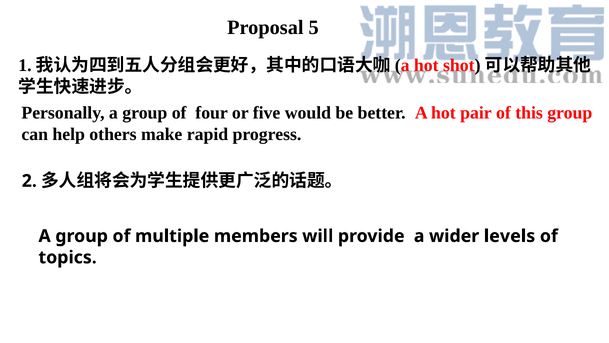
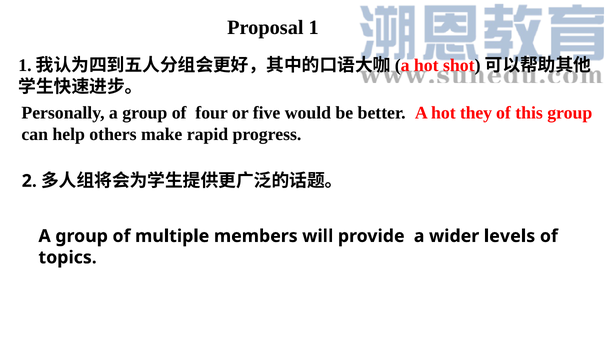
Proposal 5: 5 -> 1 (314, 28)
pair: pair -> they (476, 113)
